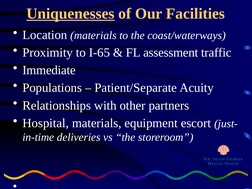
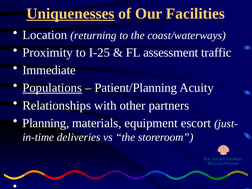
Location materials: materials -> returning (93, 35)
I-65: I-65 -> I-25 (99, 53)
Populations underline: none -> present (52, 88)
Patient/Separate: Patient/Separate -> Patient/Planning (136, 88)
Hospital: Hospital -> Planning (46, 123)
